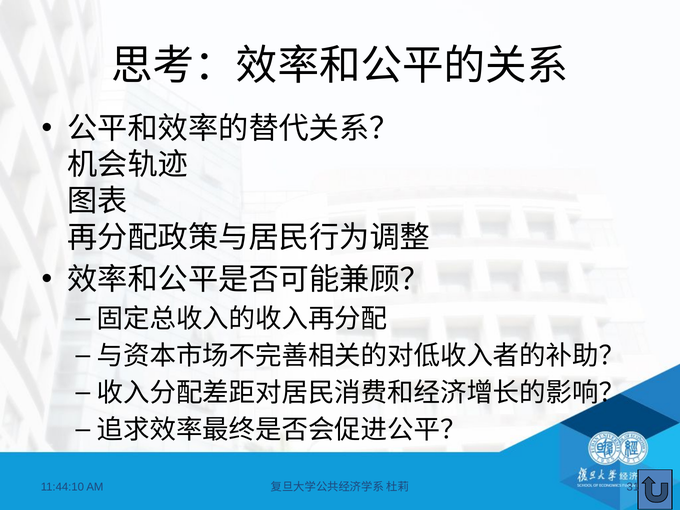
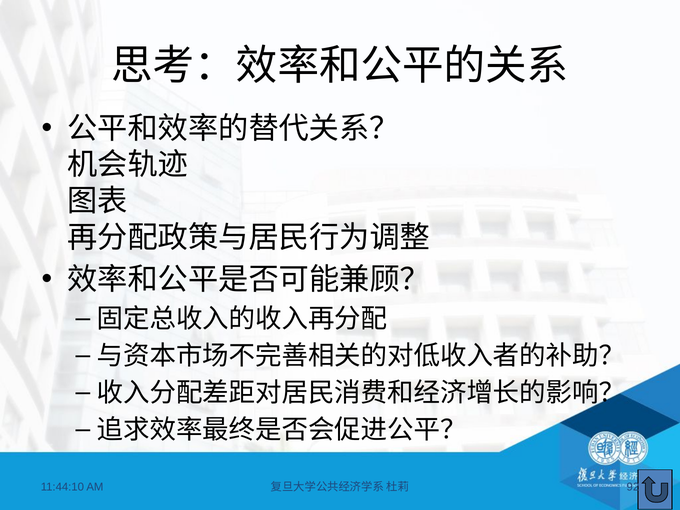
31: 31 -> 92 (633, 487)
